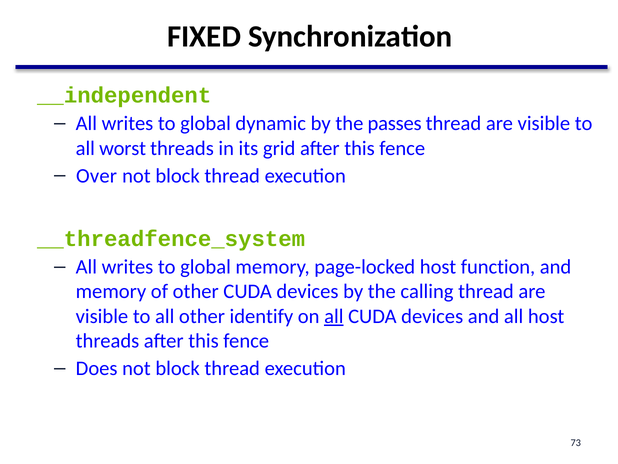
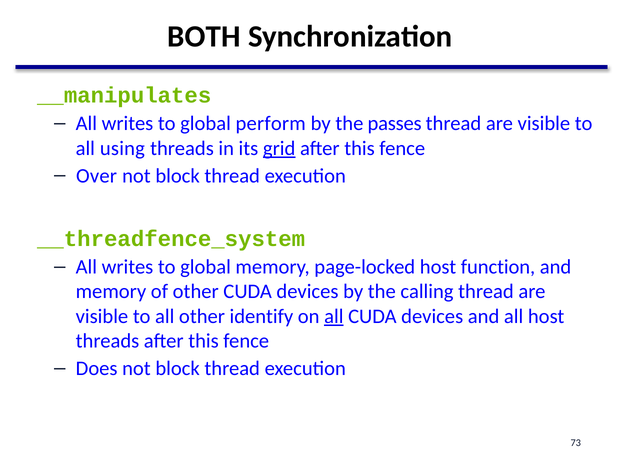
FIXED: FIXED -> BOTH (204, 37)
__independent: __independent -> __manipulates (124, 95)
dynamic: dynamic -> perform (271, 123)
worst: worst -> using (122, 148)
grid underline: none -> present (279, 148)
